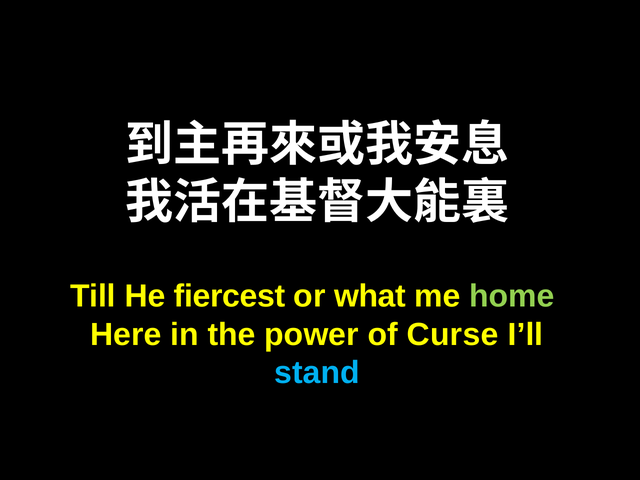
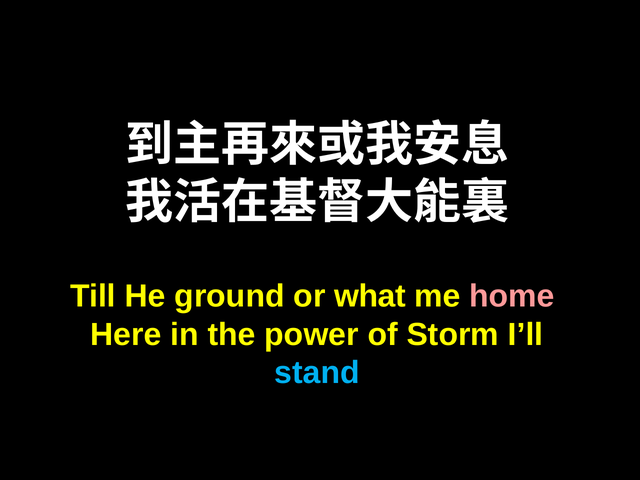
fiercest: fiercest -> ground (230, 296)
home colour: light green -> pink (512, 296)
Curse: Curse -> Storm (453, 334)
